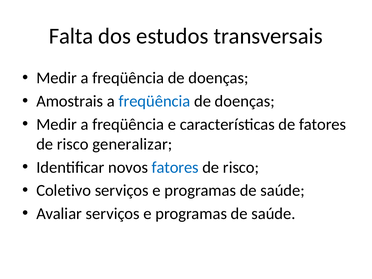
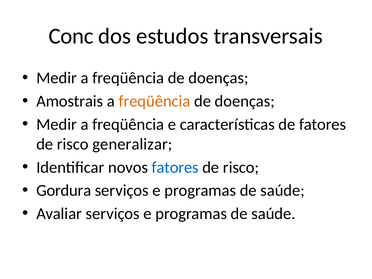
Falta: Falta -> Conc (71, 36)
freqüência colour: blue -> orange (154, 101)
Coletivo: Coletivo -> Gordura (64, 191)
